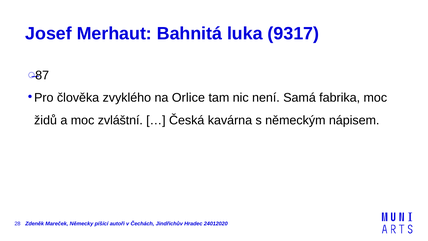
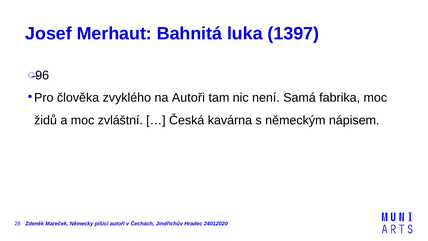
9317: 9317 -> 1397 (293, 34)
87: 87 -> 96 (42, 75)
na Orlice: Orlice -> Autoři (188, 98)
